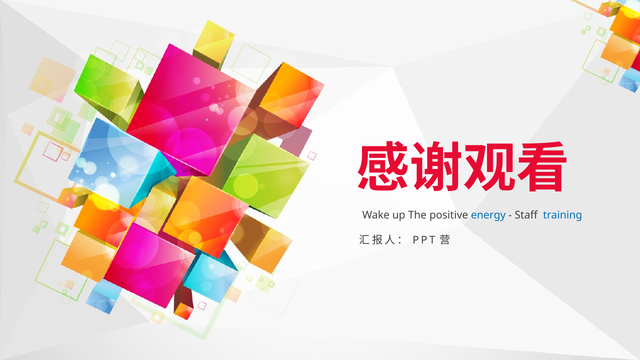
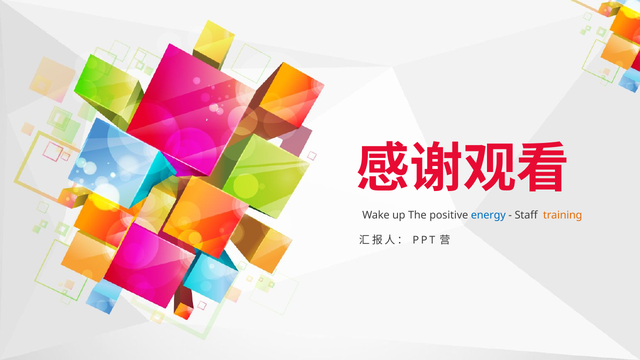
training colour: blue -> orange (563, 215)
